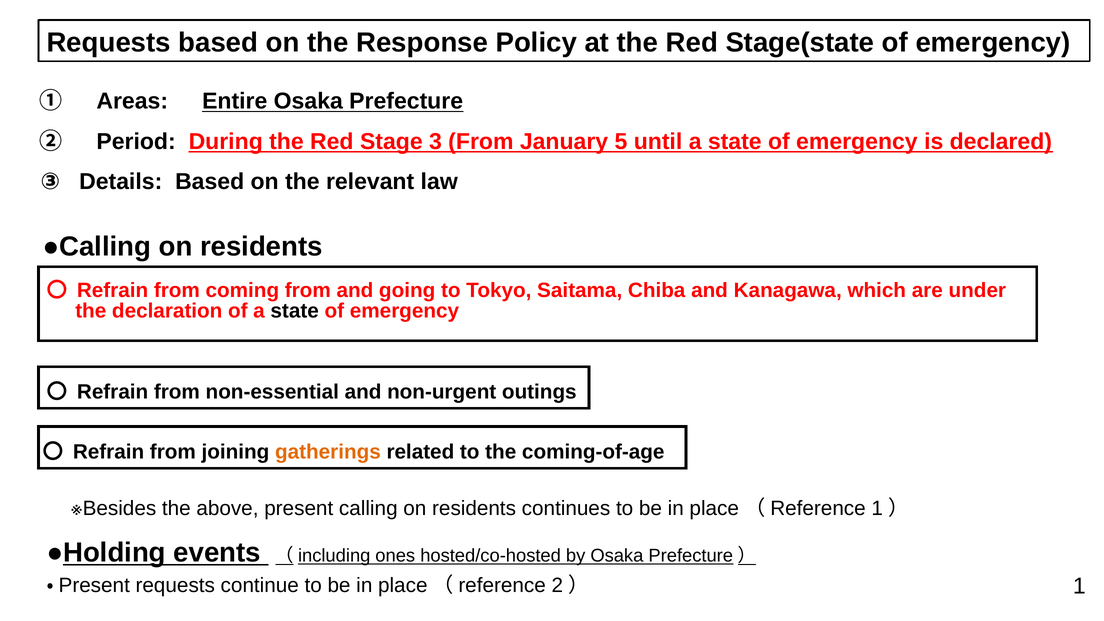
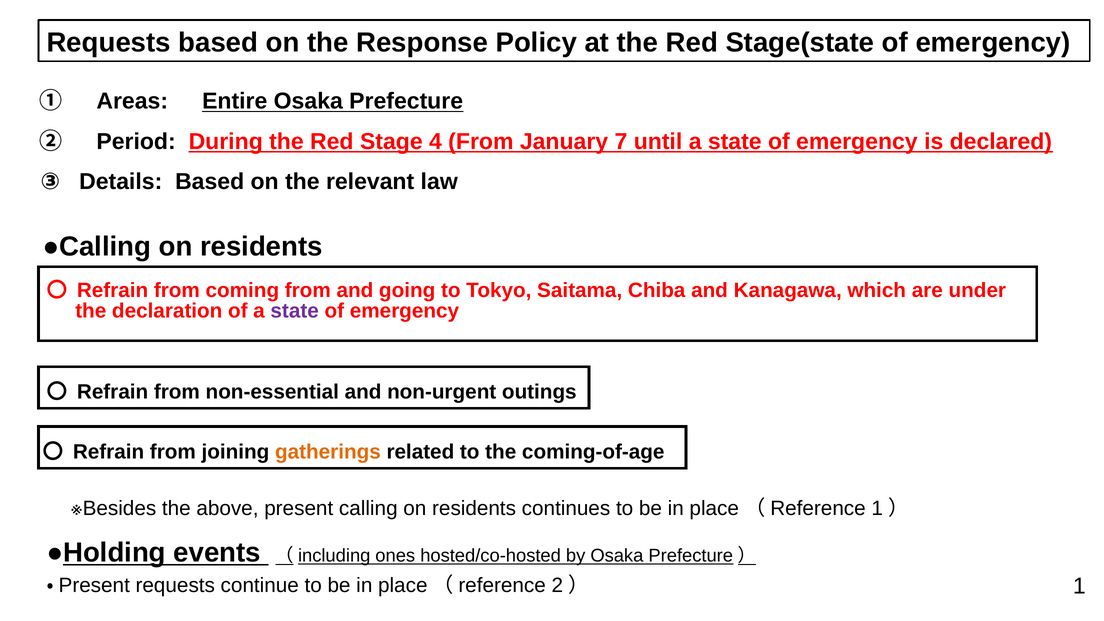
3: 3 -> 4 (435, 142)
5: 5 -> 7 (621, 142)
state colour: black -> purple (295, 311)
